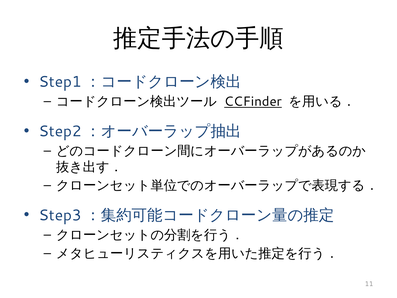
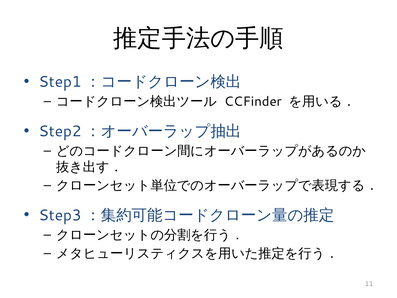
CCFinder underline: present -> none (253, 102)
